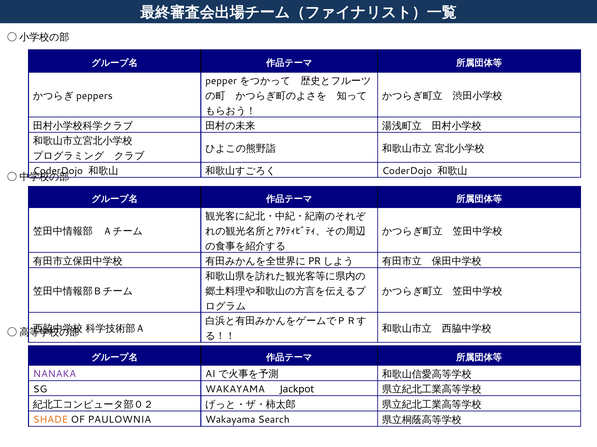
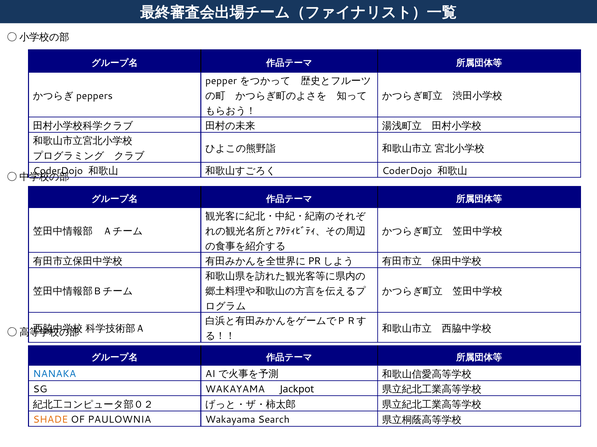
NANAKA colour: purple -> blue (54, 375)
